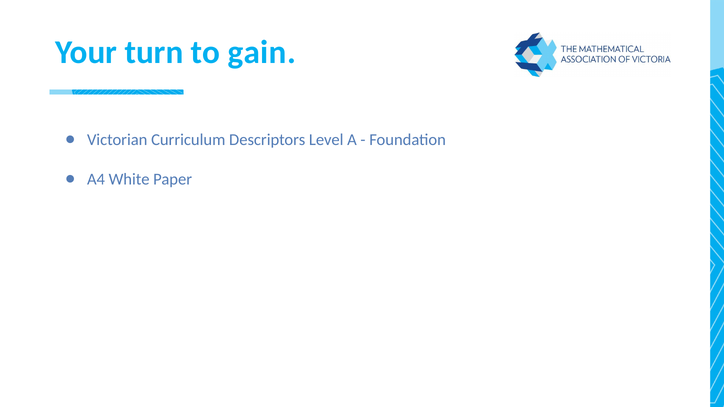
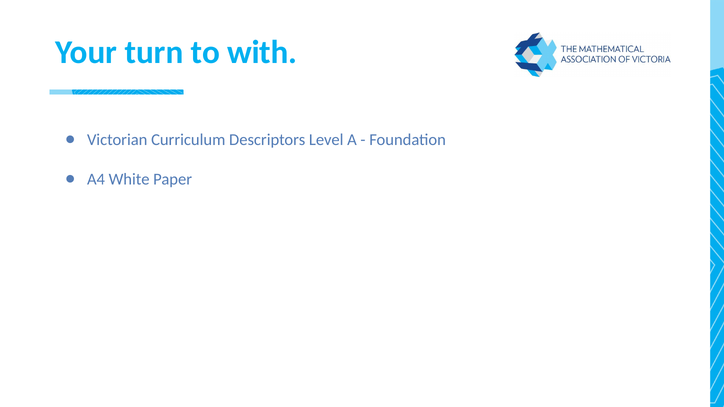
gain: gain -> with (262, 52)
